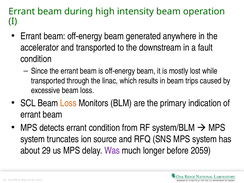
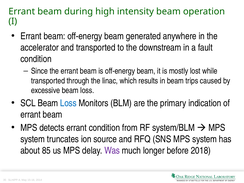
Loss colour: orange -> blue (68, 103)
29: 29 -> 85 (46, 151)
2059: 2059 -> 2018 (201, 151)
